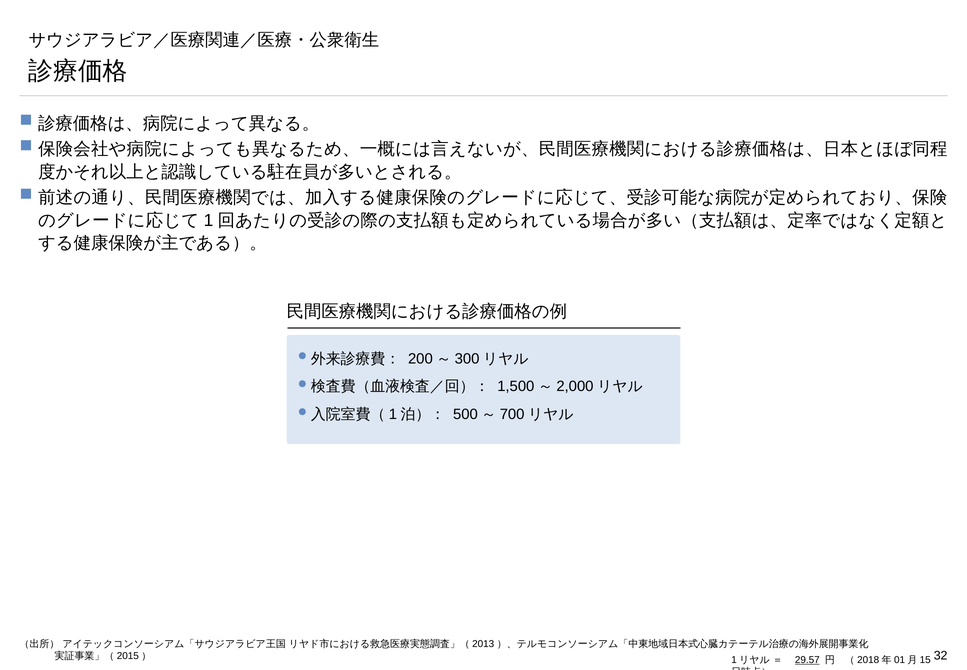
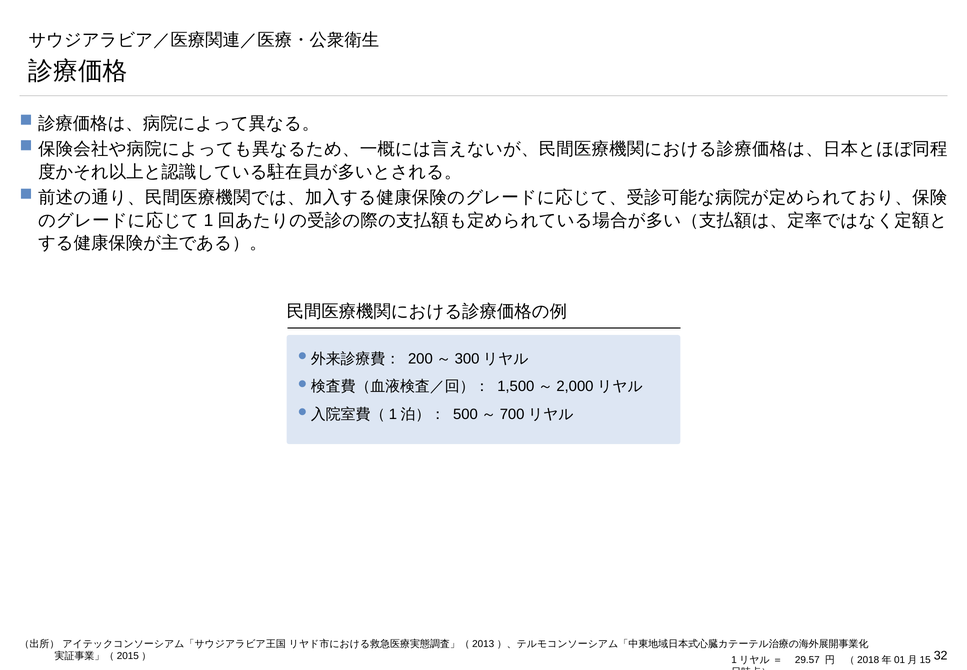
29.57 underline: present -> none (807, 659)
